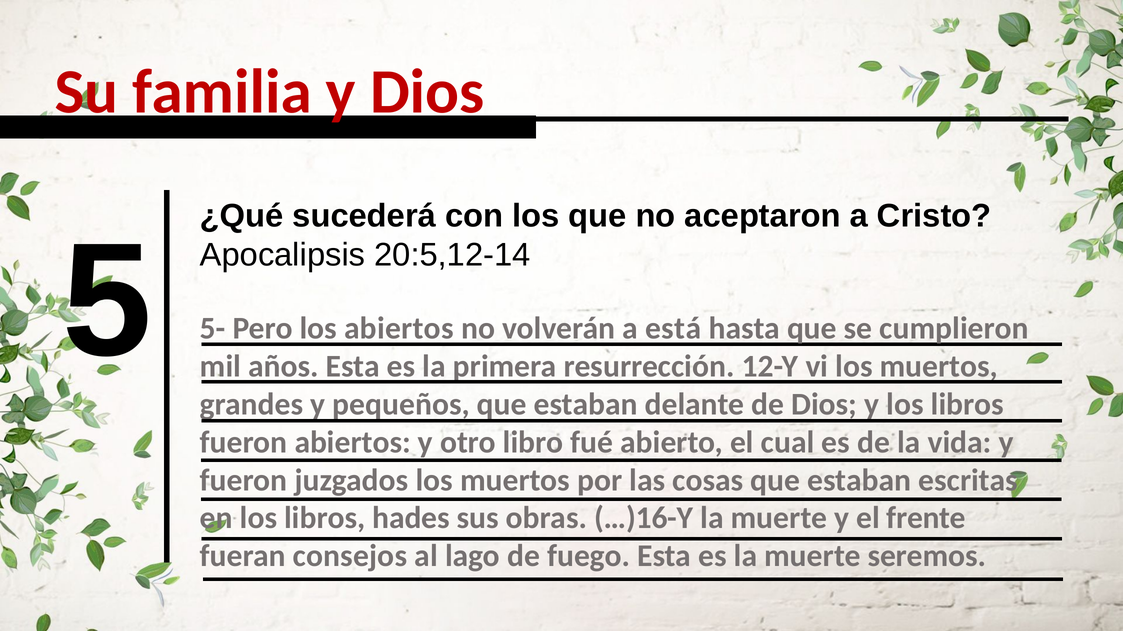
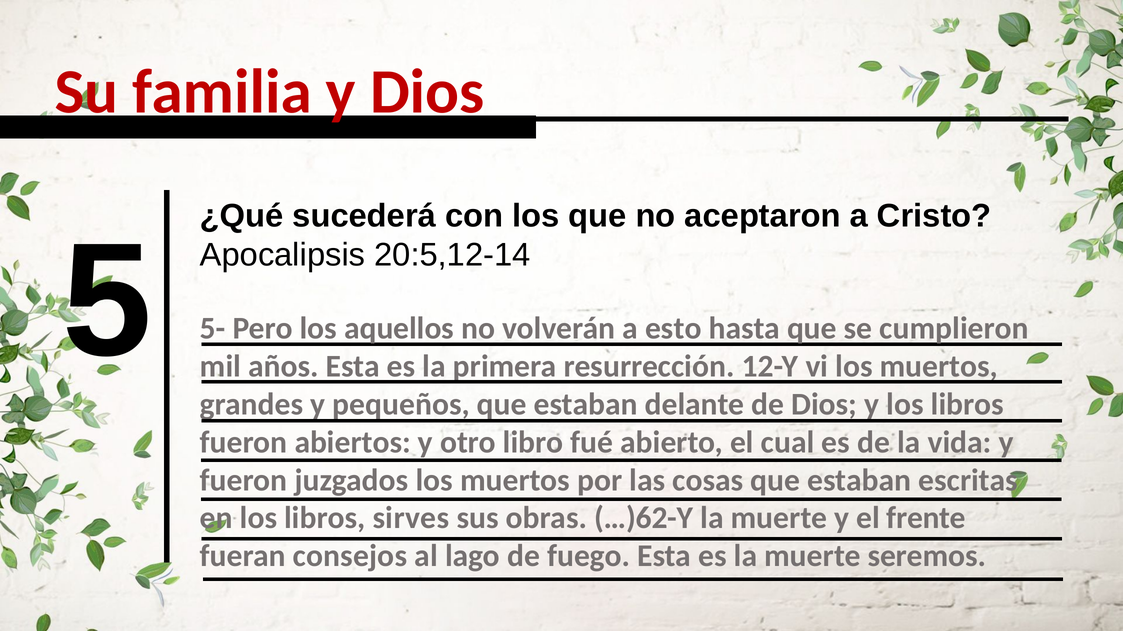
los abiertos: abiertos -> aquellos (399, 329)
está: está -> esto (673, 329)
hades: hades -> sirves (411, 519)
…)16-Y: …)16-Y -> …)62-Y (644, 519)
